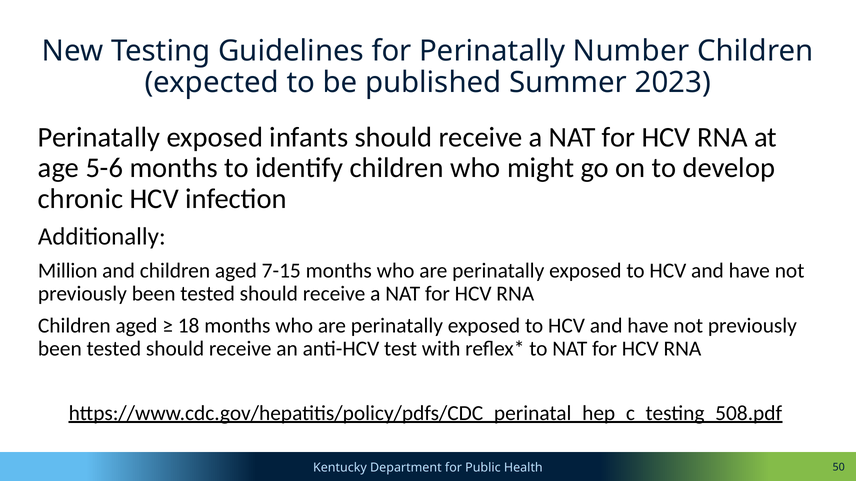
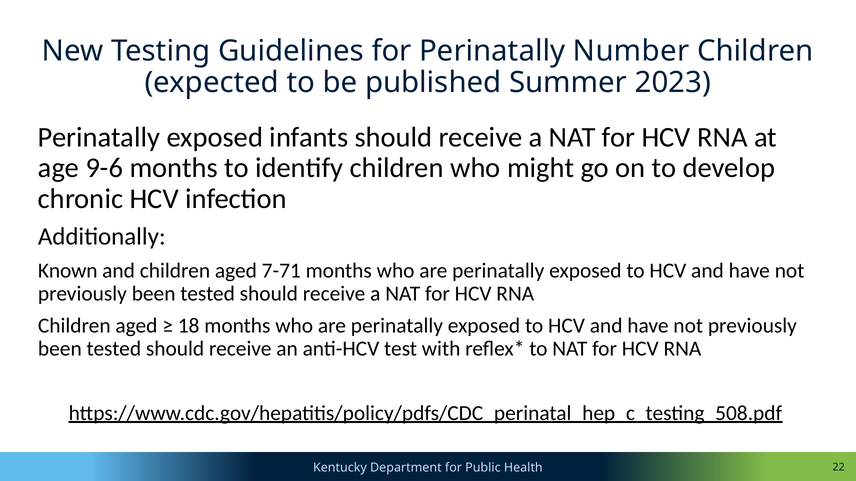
5-6: 5-6 -> 9-6 (104, 168)
Million: Million -> Known (68, 271)
7-15: 7-15 -> 7-71 (281, 271)
50: 50 -> 22 (839, 468)
